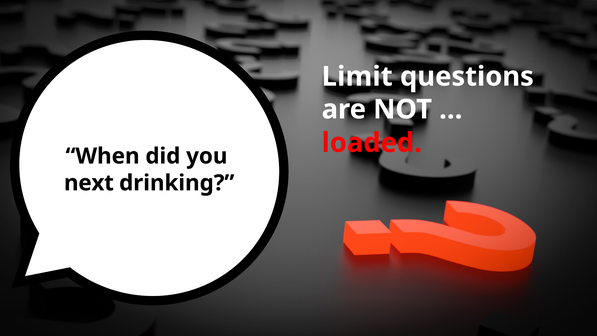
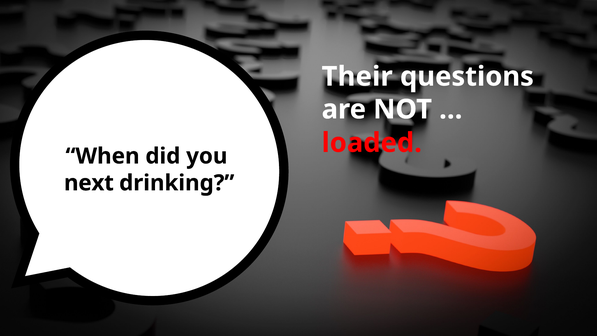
Limit: Limit -> Their (357, 77)
